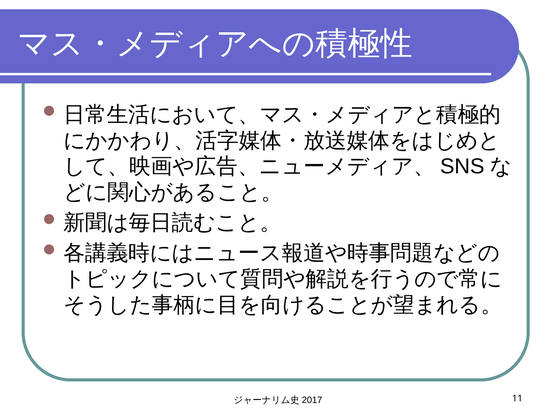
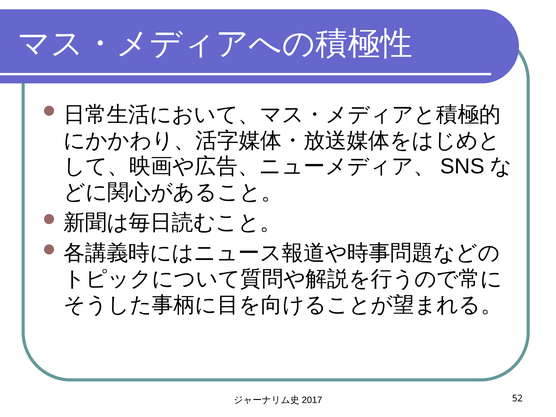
11: 11 -> 52 (517, 399)
